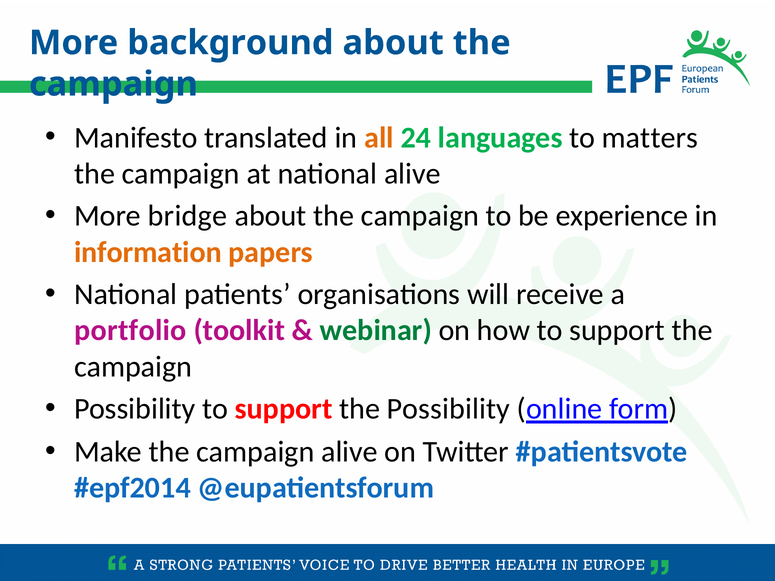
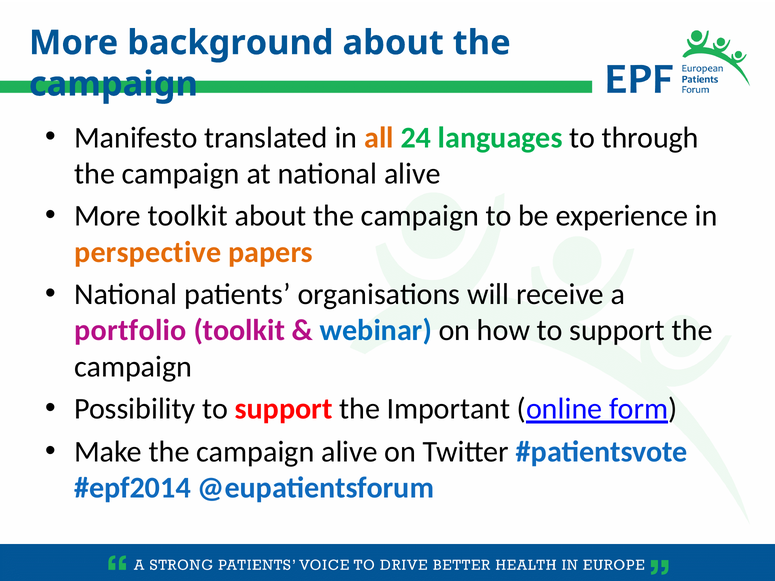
matters: matters -> through (650, 138)
More bridge: bridge -> toolkit (188, 216)
information: information -> perspective (148, 252)
webinar colour: green -> blue (376, 331)
the Possibility: Possibility -> Important (449, 409)
